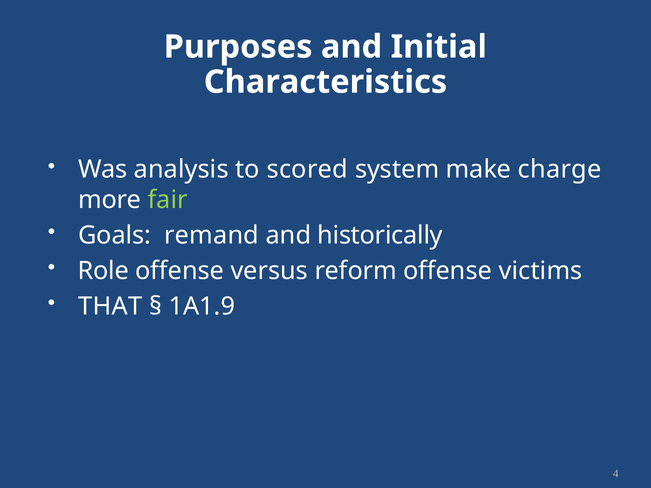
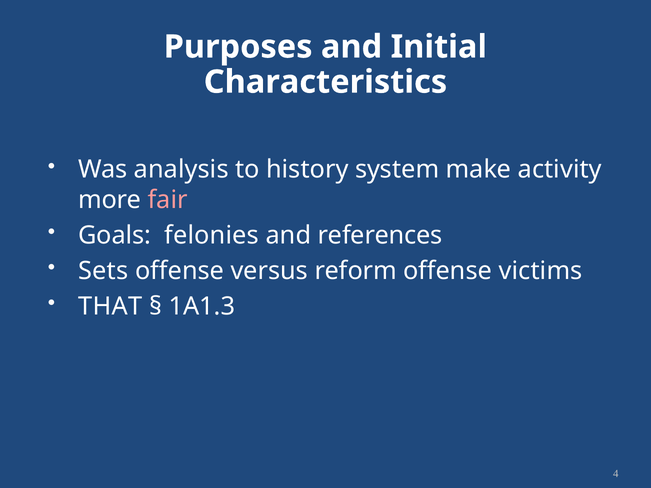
scored: scored -> history (307, 170)
charge: charge -> activity (560, 170)
fair colour: light green -> pink (168, 200)
remand: remand -> felonies (212, 235)
historically: historically -> references (380, 235)
Role: Role -> Sets (103, 271)
1A1.9: 1A1.9 -> 1A1.3 (202, 306)
